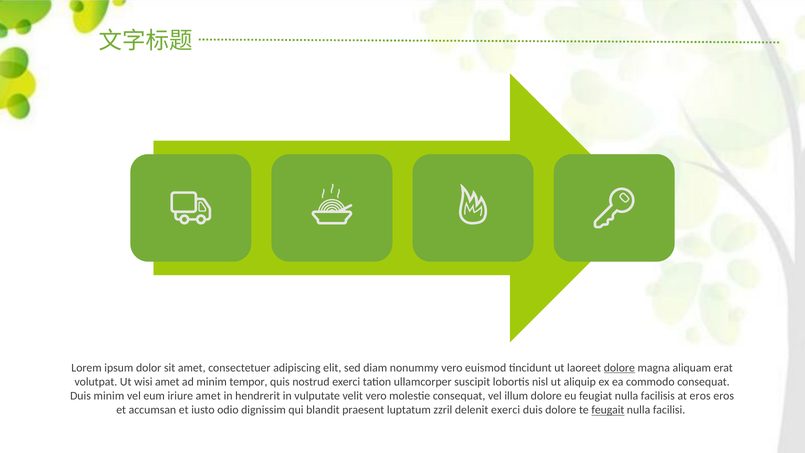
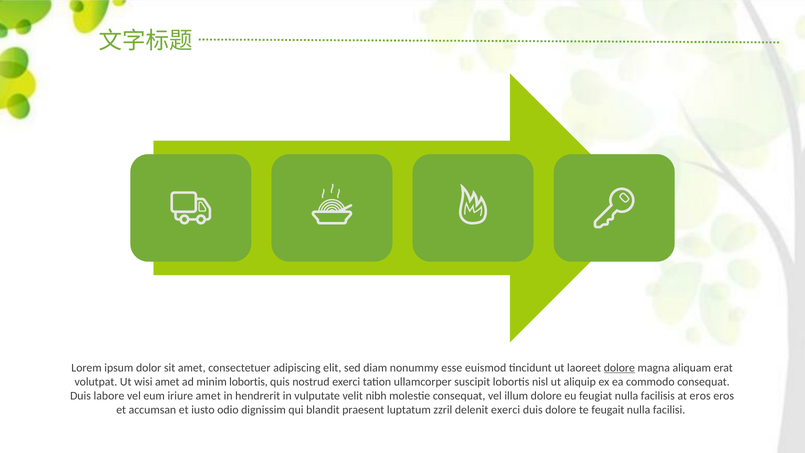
nonummy vero: vero -> esse (452, 368)
minim tempor: tempor -> lobortis (248, 382)
Duis minim: minim -> labore (109, 396)
velit vero: vero -> nibh (376, 396)
feugait underline: present -> none (608, 410)
